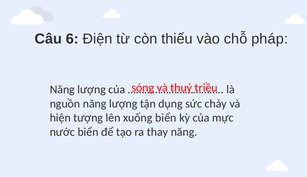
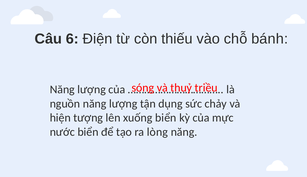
pháp: pháp -> bánh (270, 39)
thay: thay -> lòng (157, 132)
